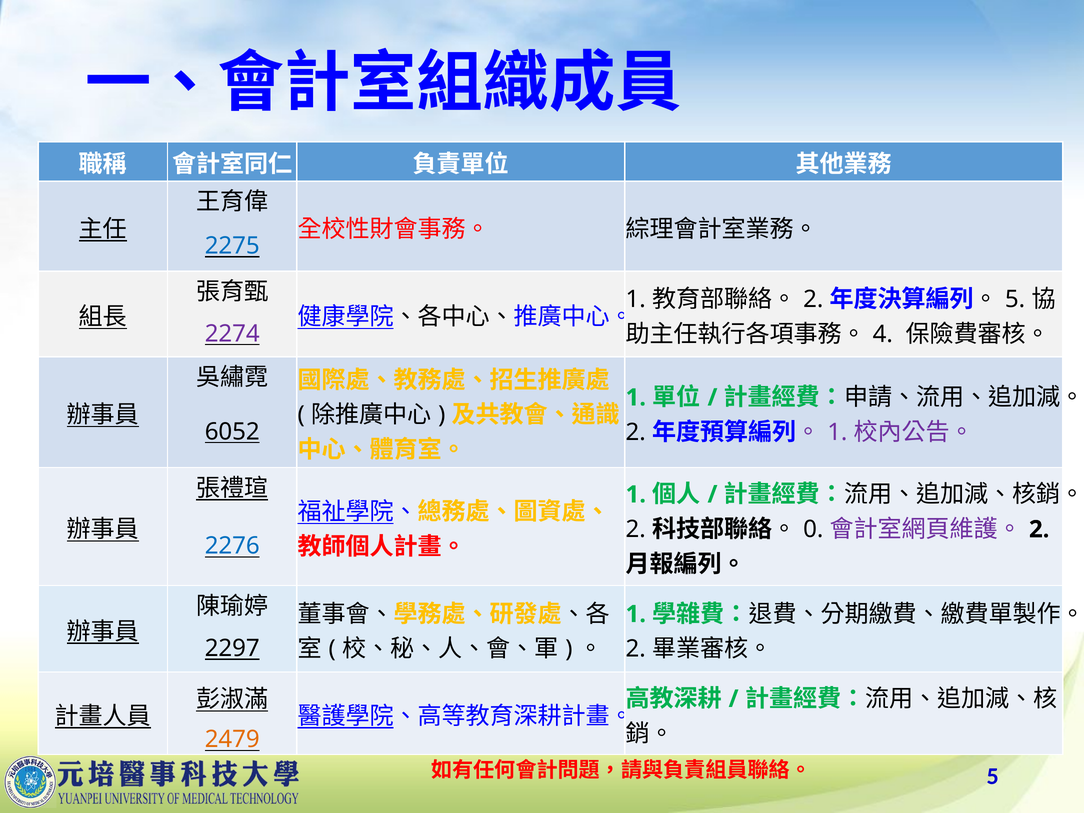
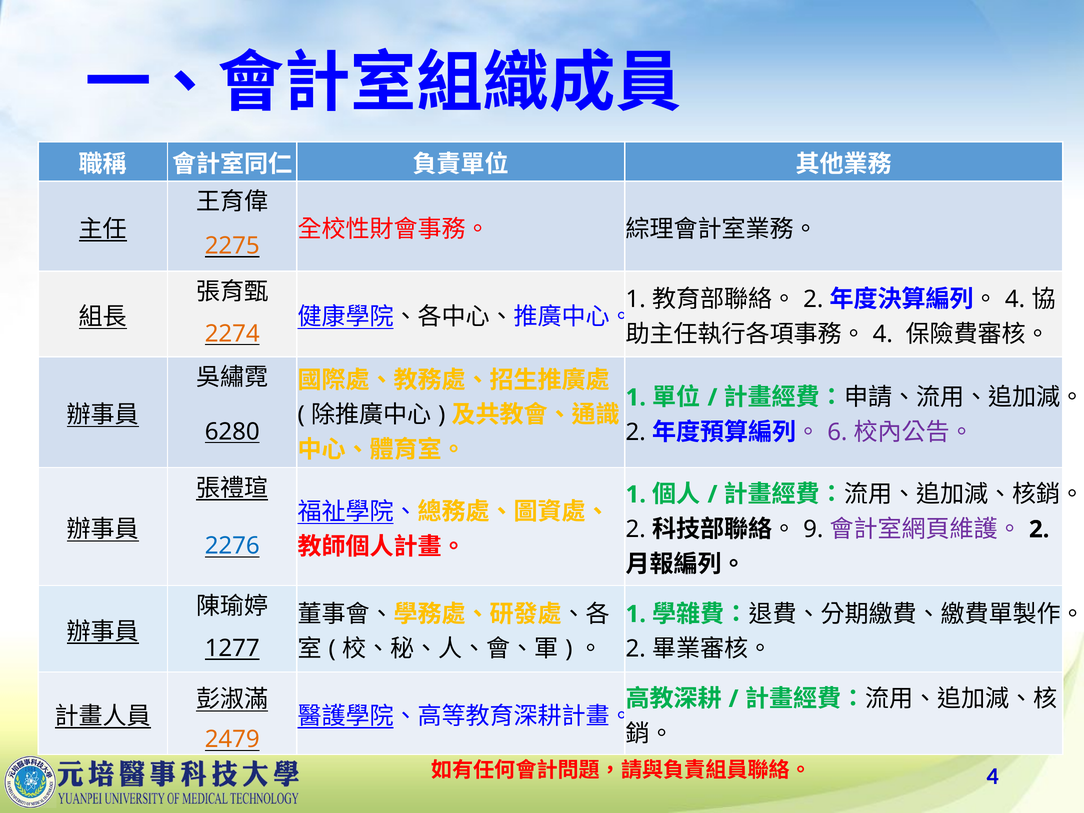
2275 colour: blue -> orange (232, 246)
5: 5 -> 4 (1015, 299)
2274 colour: purple -> orange (232, 334)
6052: 6052 -> 6280 (232, 432)
1: 1 -> 6 (837, 432)
0: 0 -> 9 (813, 529)
2297: 2297 -> 1277 (232, 648)
5: 5 -> 4 (993, 777)
